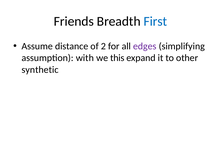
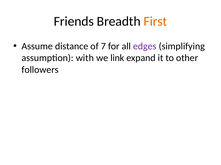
First colour: blue -> orange (155, 21)
2: 2 -> 7 (103, 46)
this: this -> link (117, 58)
synthetic: synthetic -> followers (40, 70)
